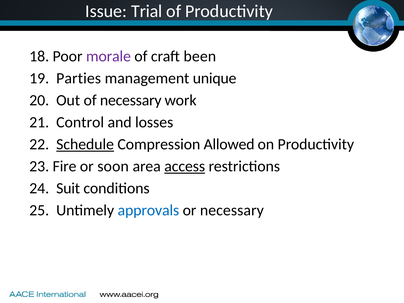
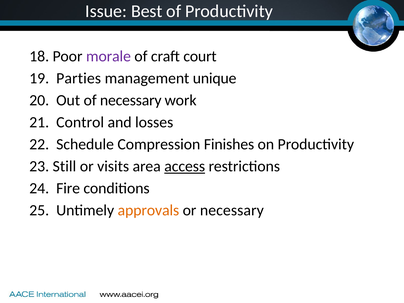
Trial: Trial -> Best (147, 11)
been: been -> court (200, 56)
Schedule underline: present -> none (85, 144)
Allowed: Allowed -> Finishes (229, 144)
Fire: Fire -> Still (64, 166)
soon: soon -> visits (113, 166)
Suit: Suit -> Fire (68, 188)
approvals colour: blue -> orange (148, 210)
